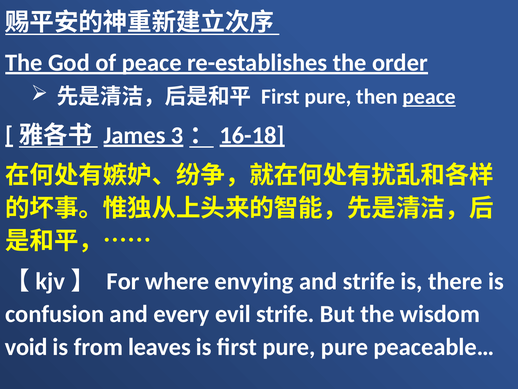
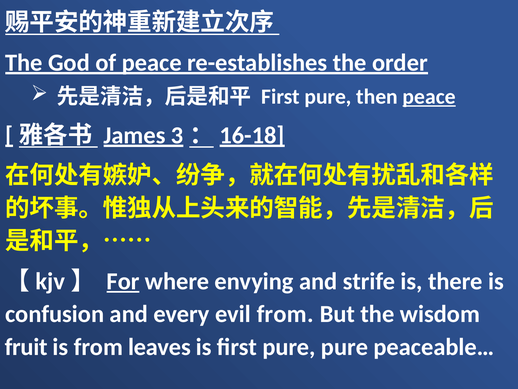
For underline: none -> present (123, 281)
evil strife: strife -> from (285, 314)
void: void -> fruit (26, 347)
